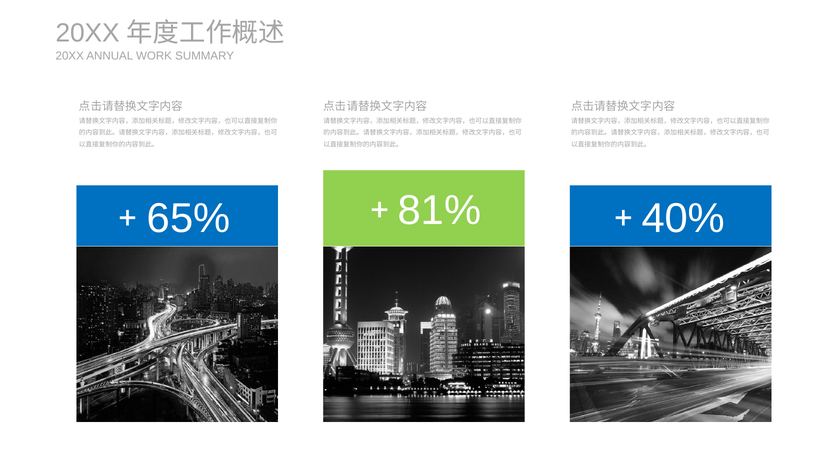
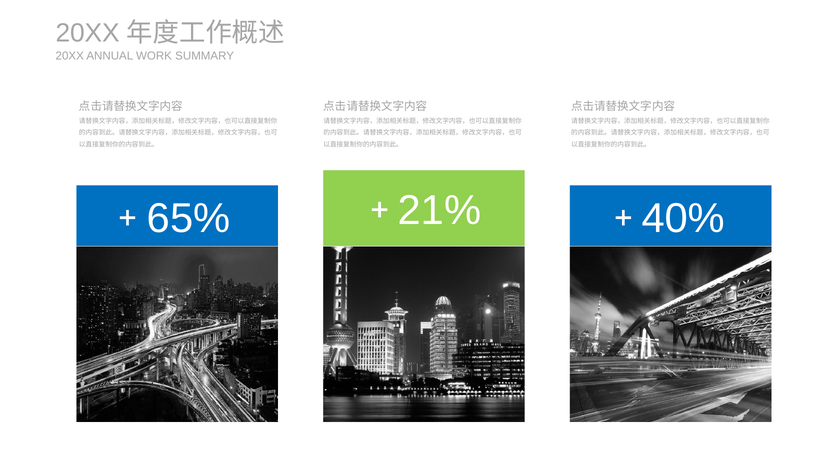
81%: 81% -> 21% (440, 211)
